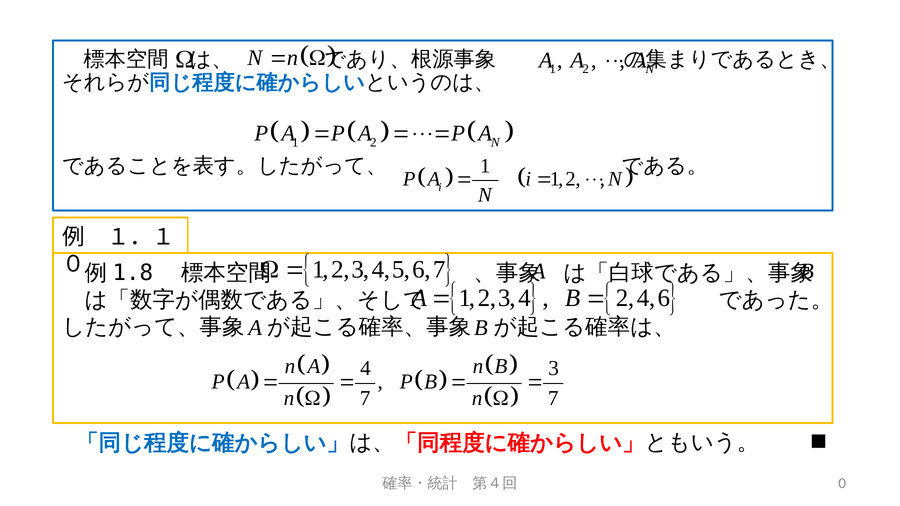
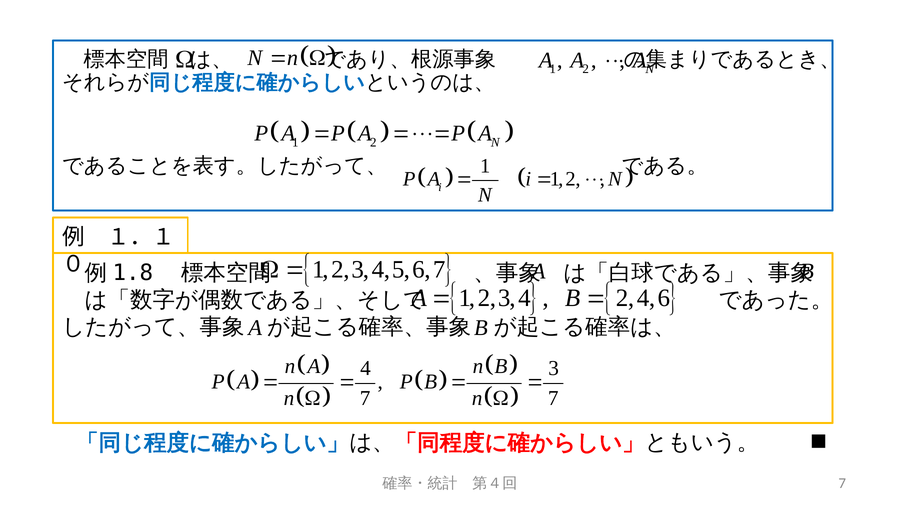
0: 0 -> 7 (842, 484)
